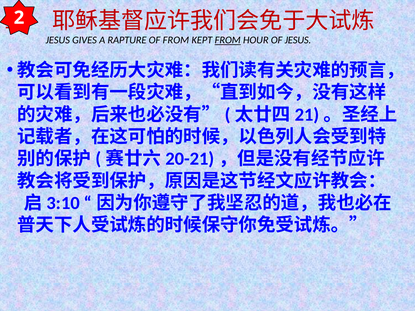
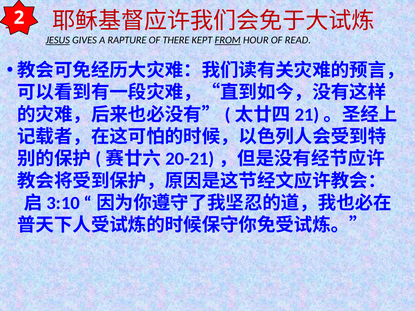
JESUS underline: none -> present (58, 40)
OF FROM: FROM -> THERE (176, 40)
OF JESUS: JESUS -> READ (298, 40)
